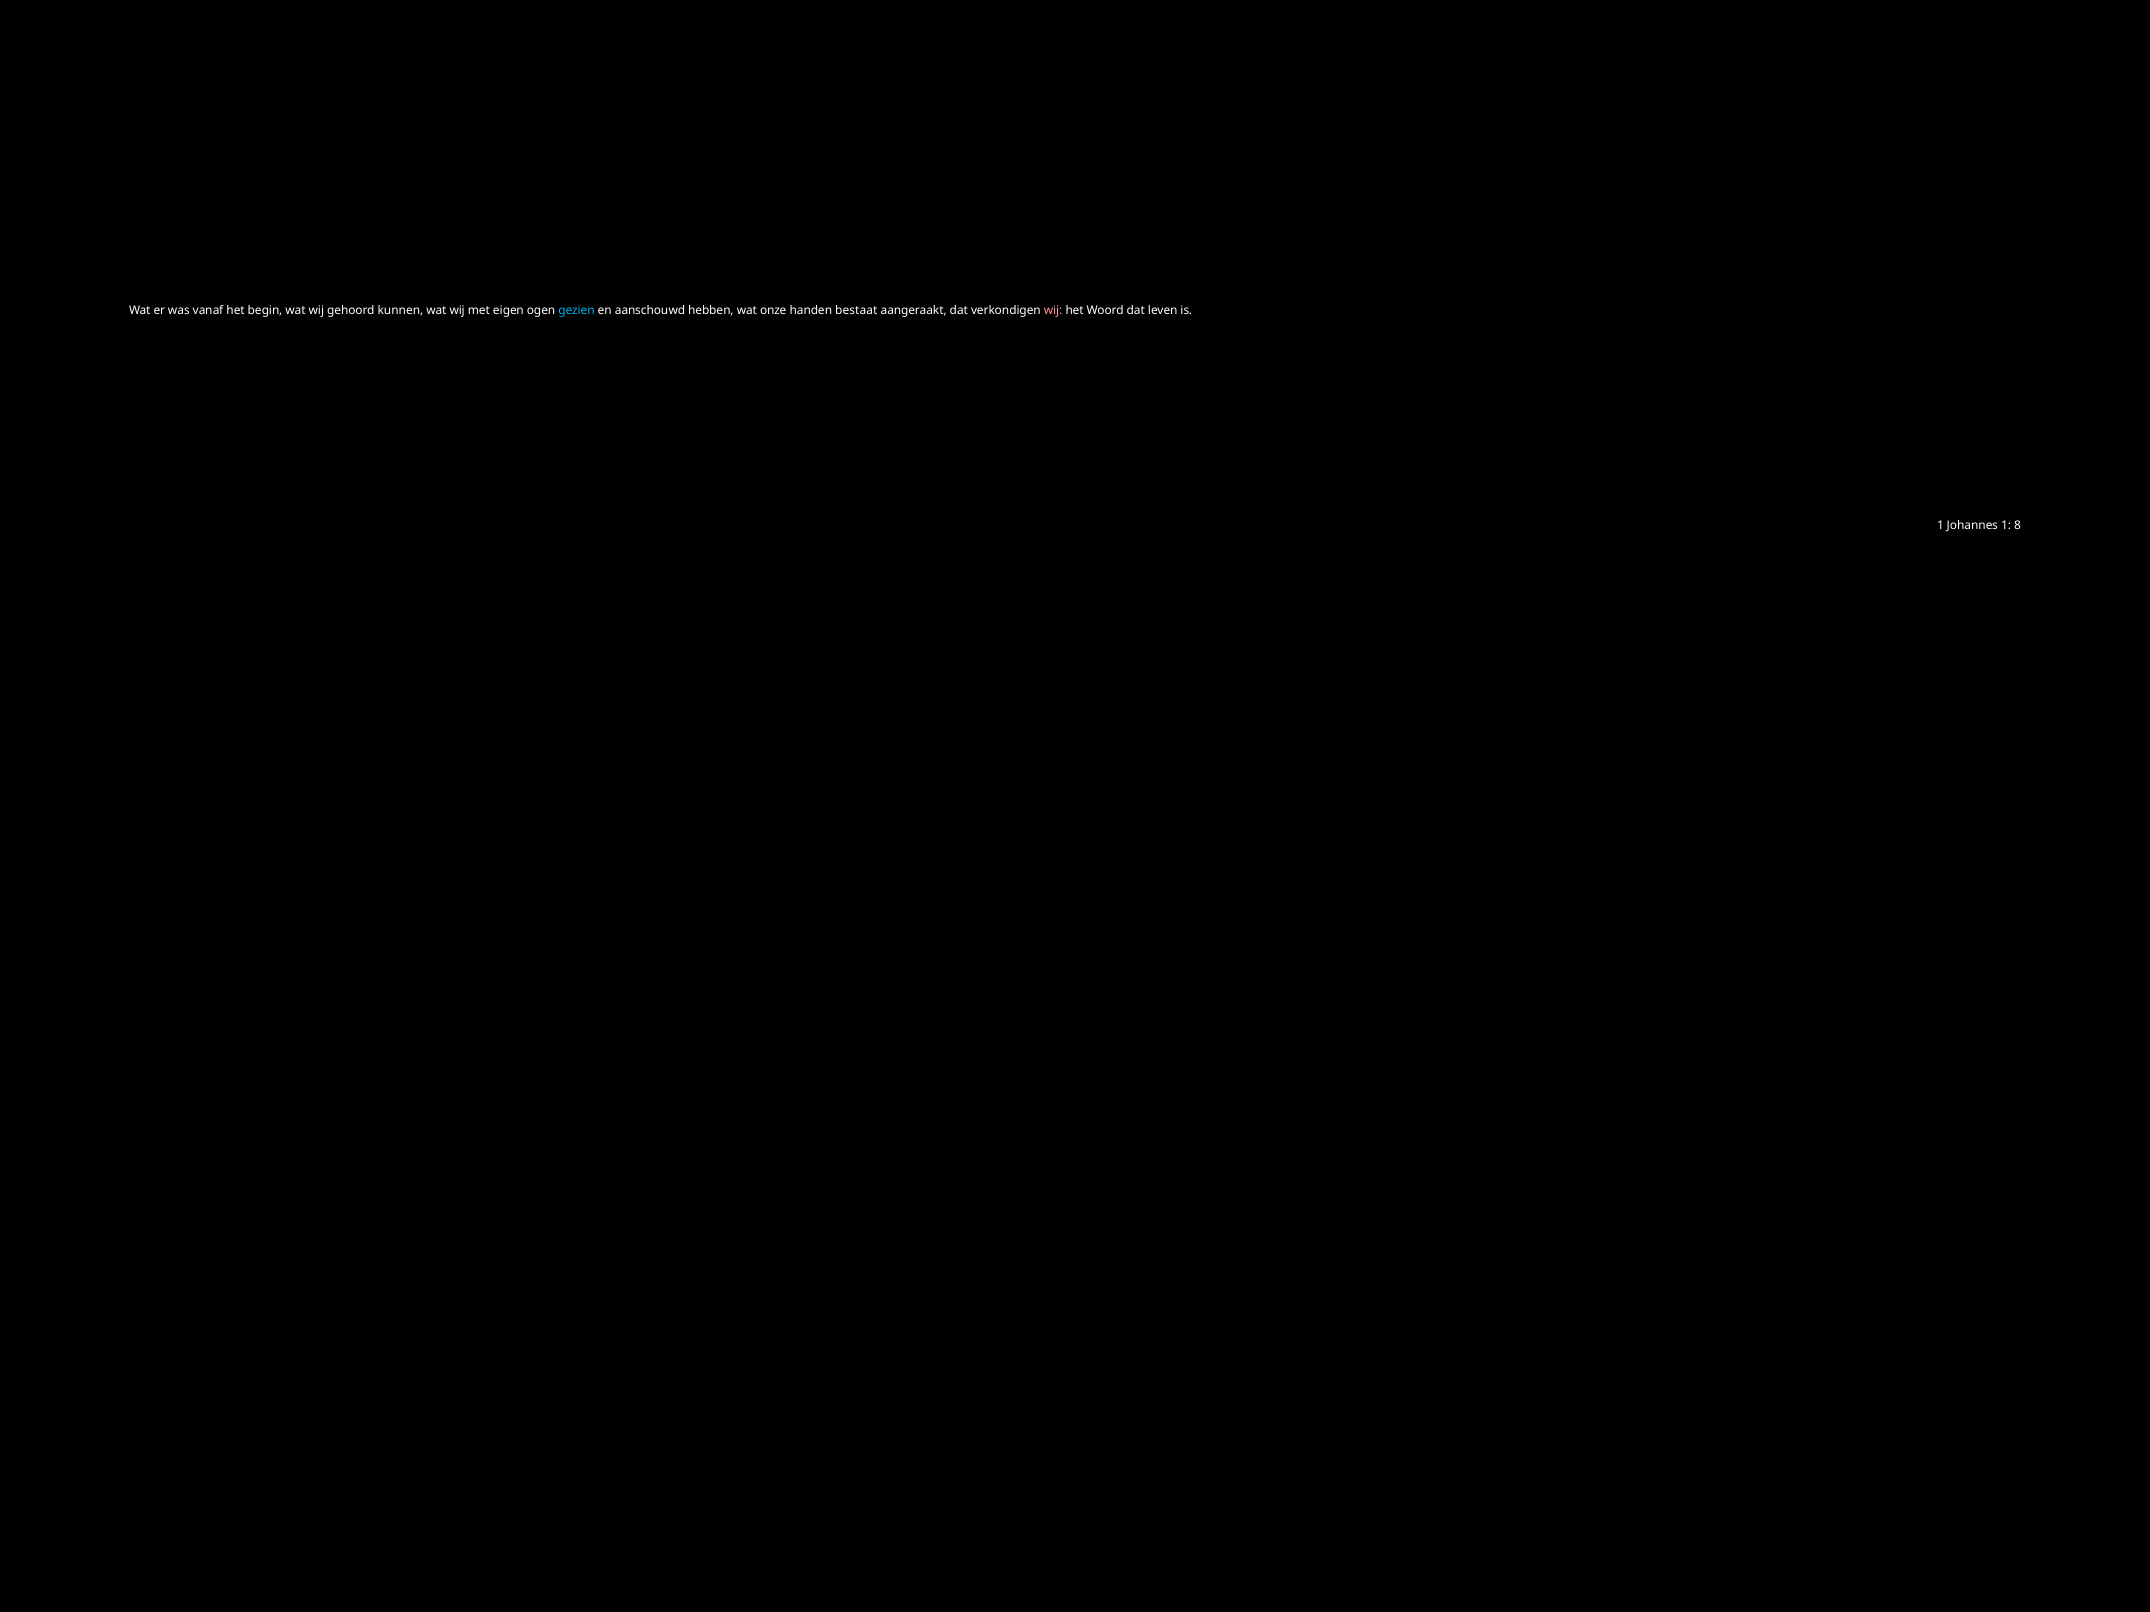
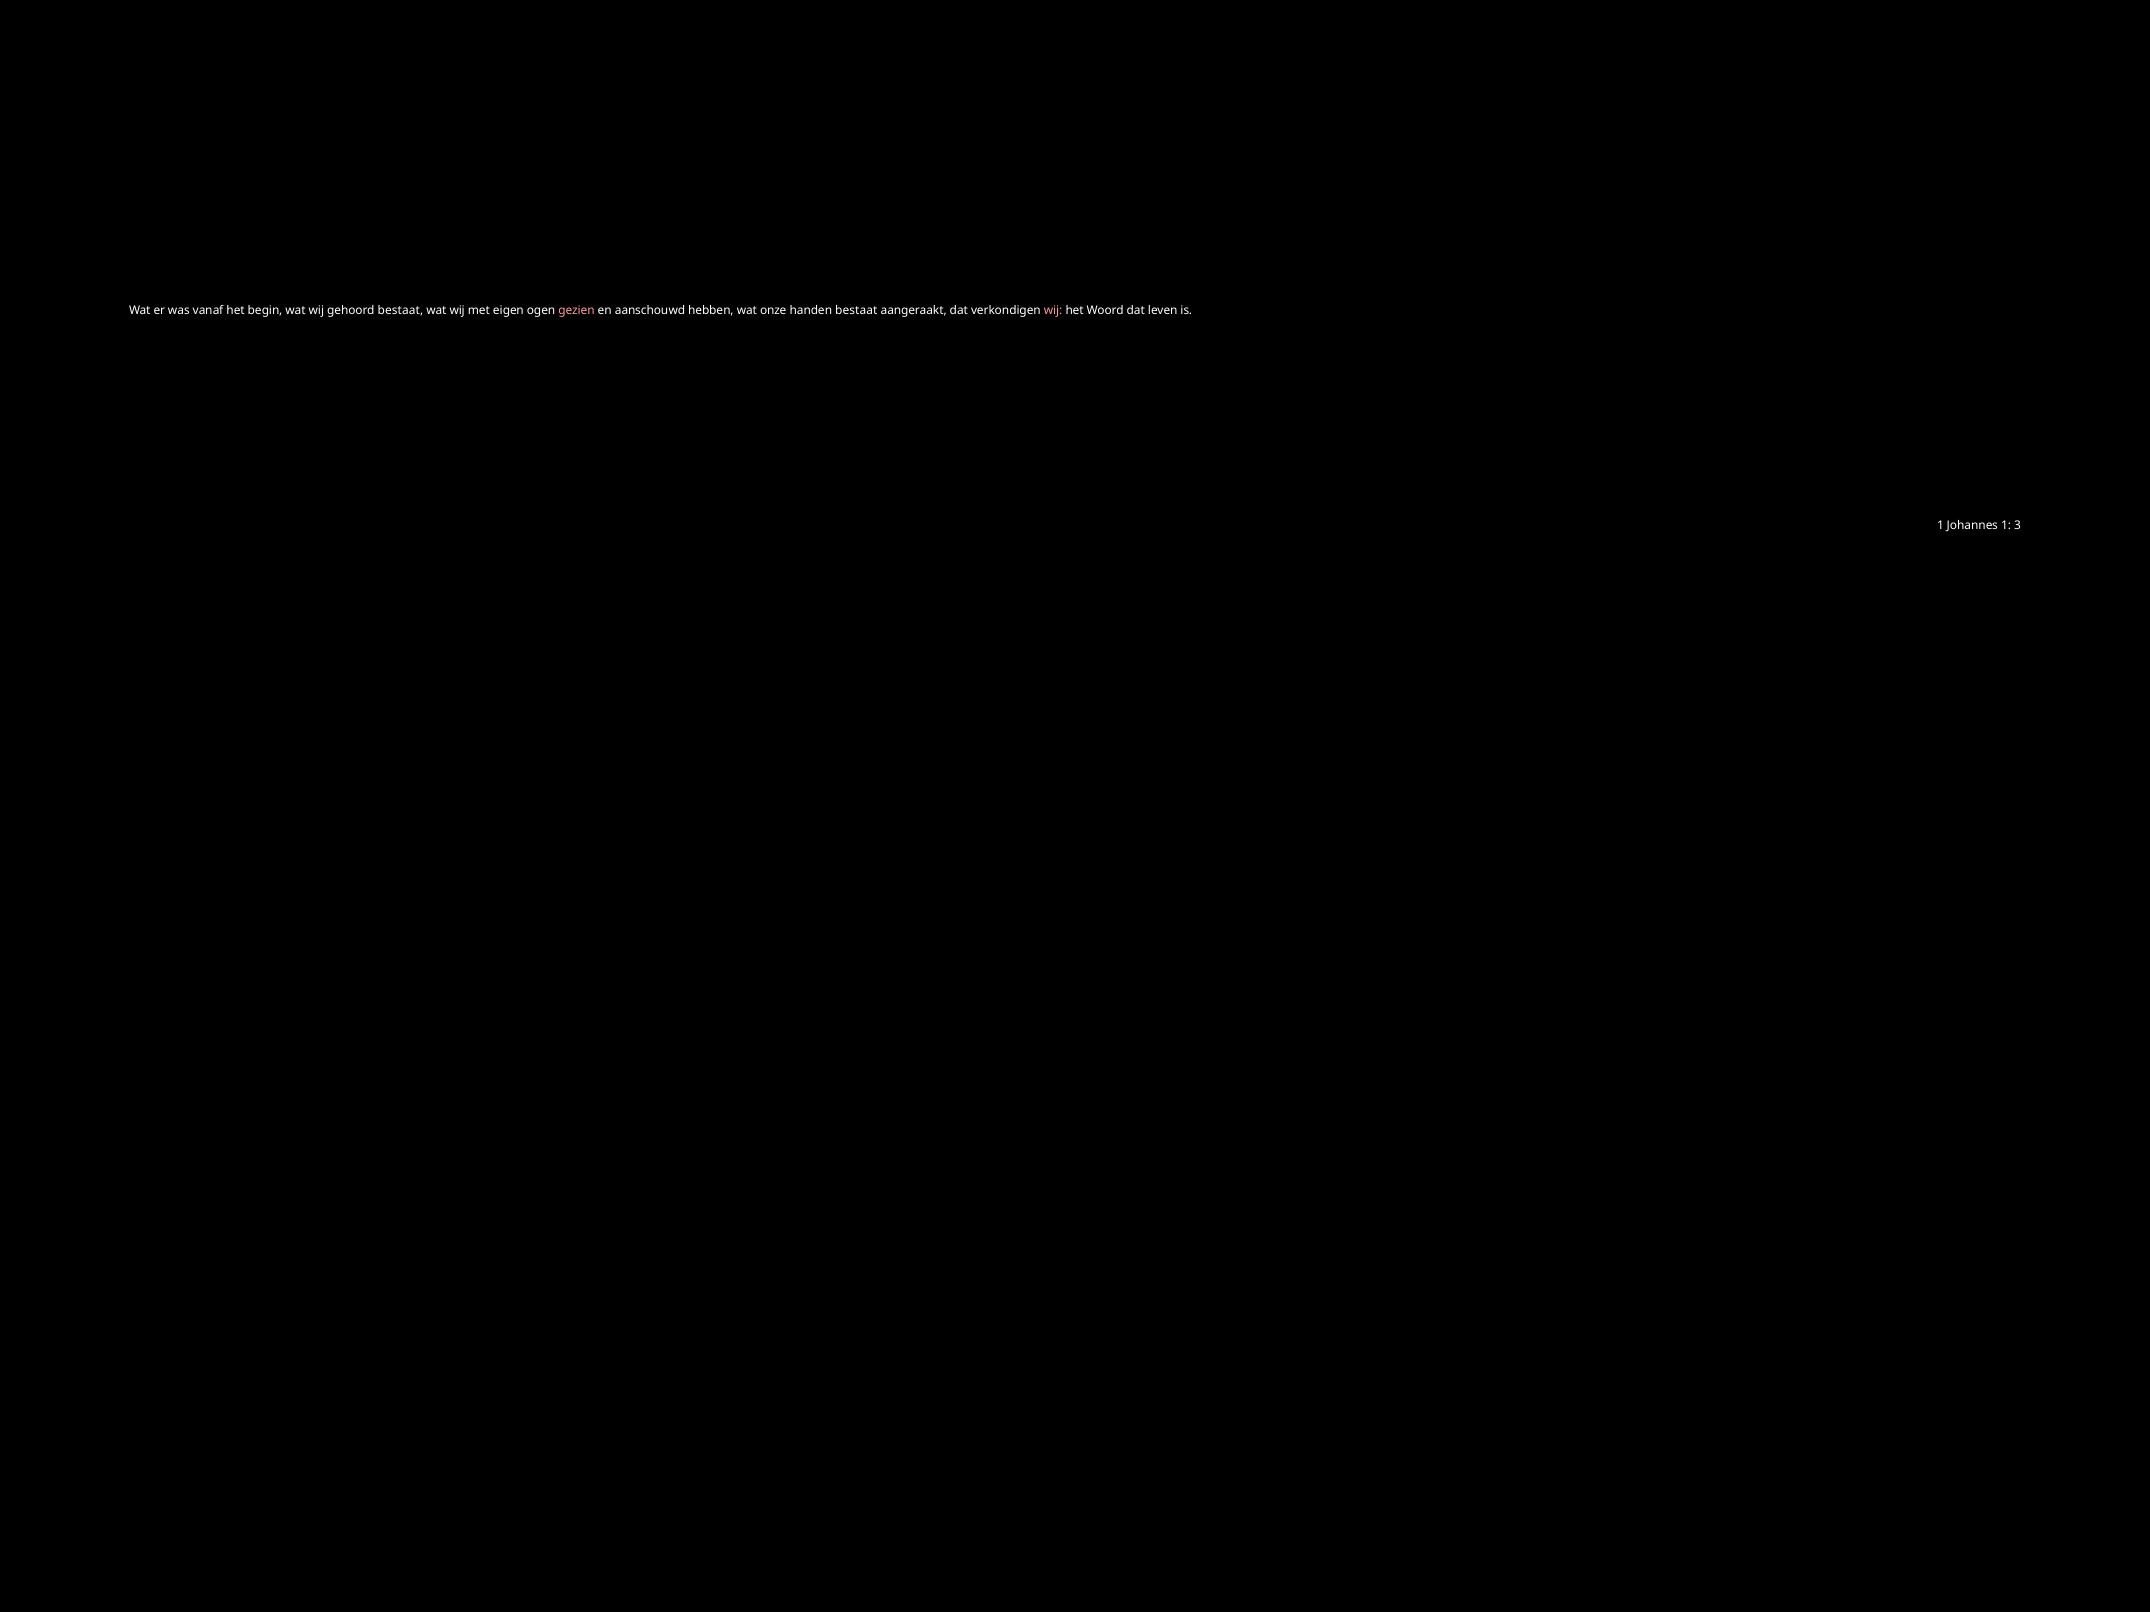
gehoord kunnen: kunnen -> bestaat (400, 311)
gezien colour: light blue -> pink (577, 311)
8: 8 -> 3 (2017, 526)
